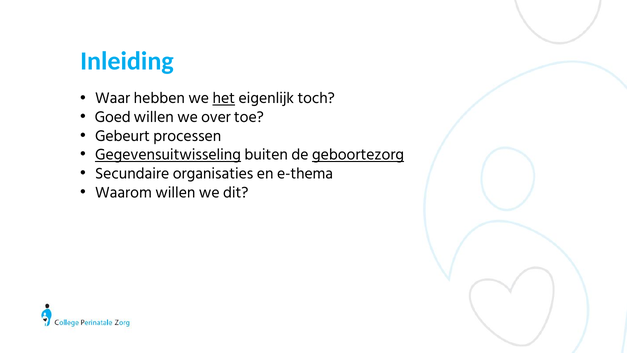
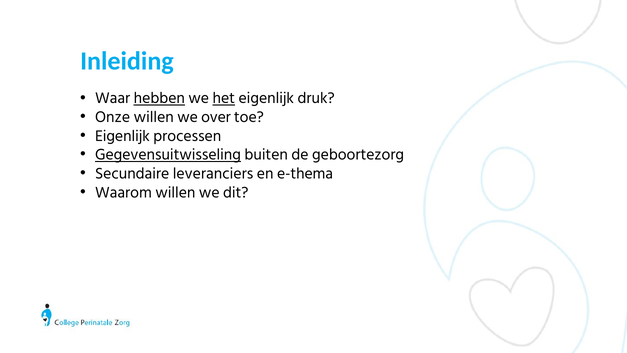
hebben underline: none -> present (159, 98)
toch: toch -> druk (316, 98)
Goed: Goed -> Onze (113, 117)
Gebeurt: Gebeurt -> Eigenlijk (122, 136)
geboortezorg underline: present -> none (358, 155)
organisaties: organisaties -> leveranciers (213, 173)
